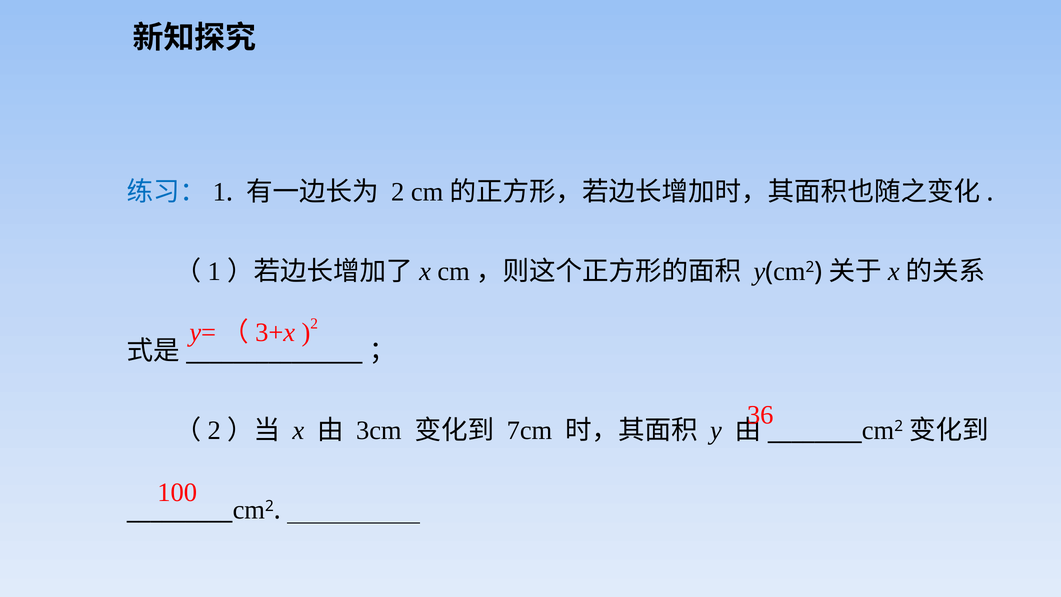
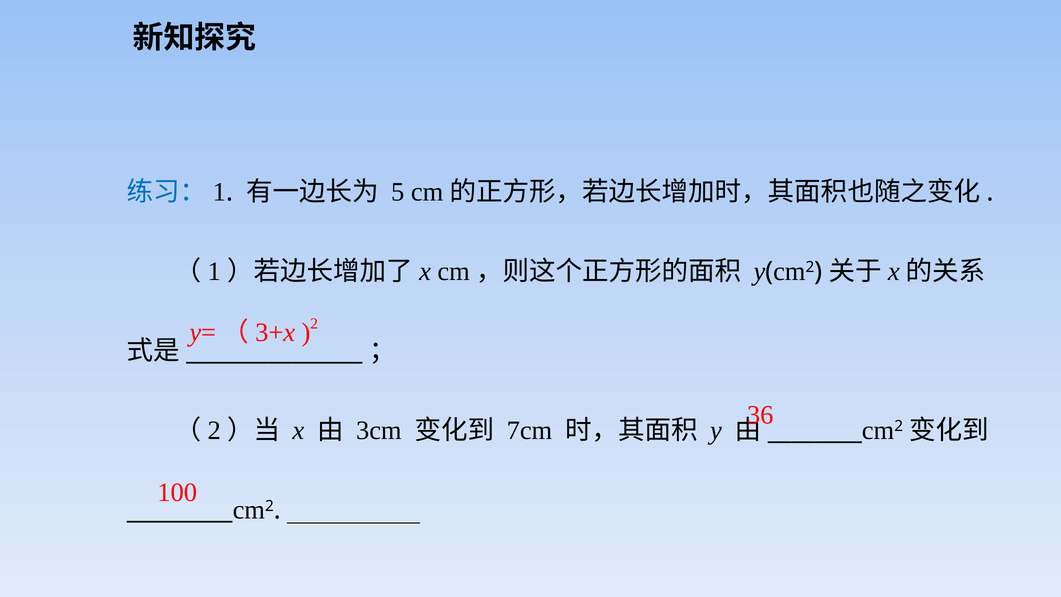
2: 2 -> 5 (398, 192)
